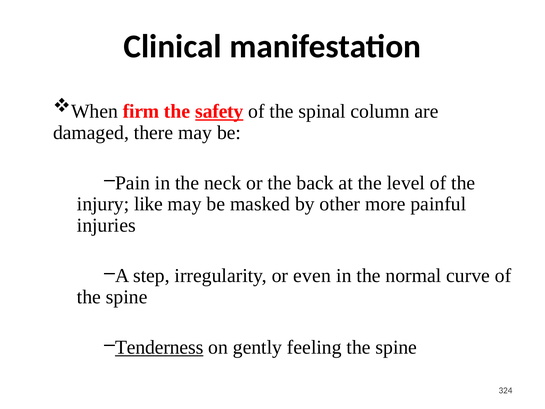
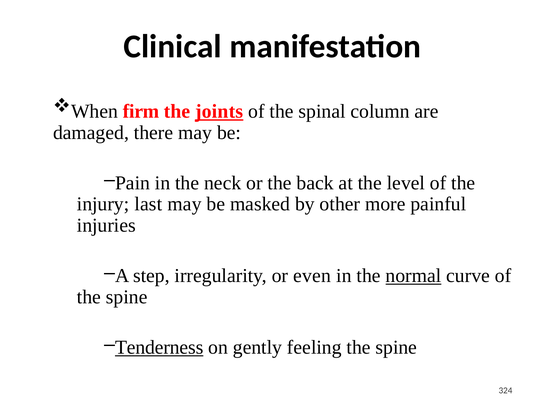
safety: safety -> joints (219, 111)
like: like -> last (148, 204)
normal underline: none -> present (413, 276)
